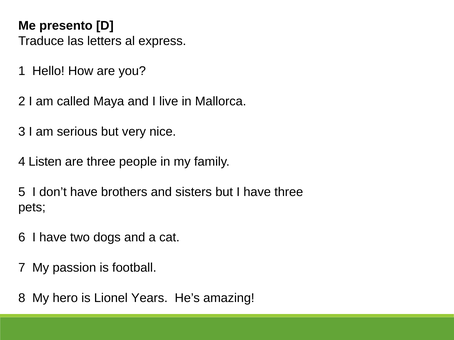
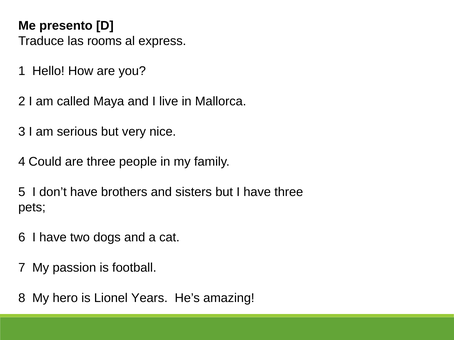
letters: letters -> rooms (104, 41)
Listen: Listen -> Could (45, 162)
